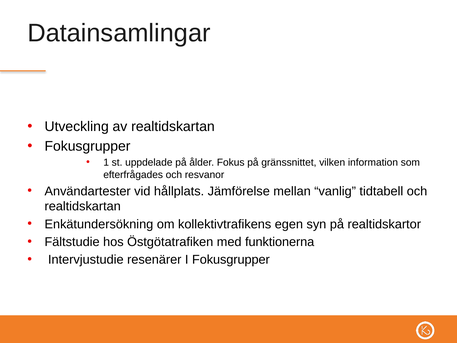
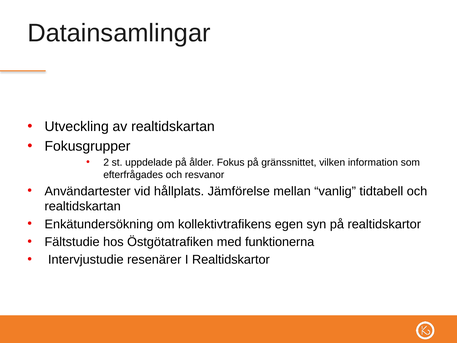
1: 1 -> 2 (106, 162)
I Fokusgrupper: Fokusgrupper -> Realtidskartor (231, 260)
